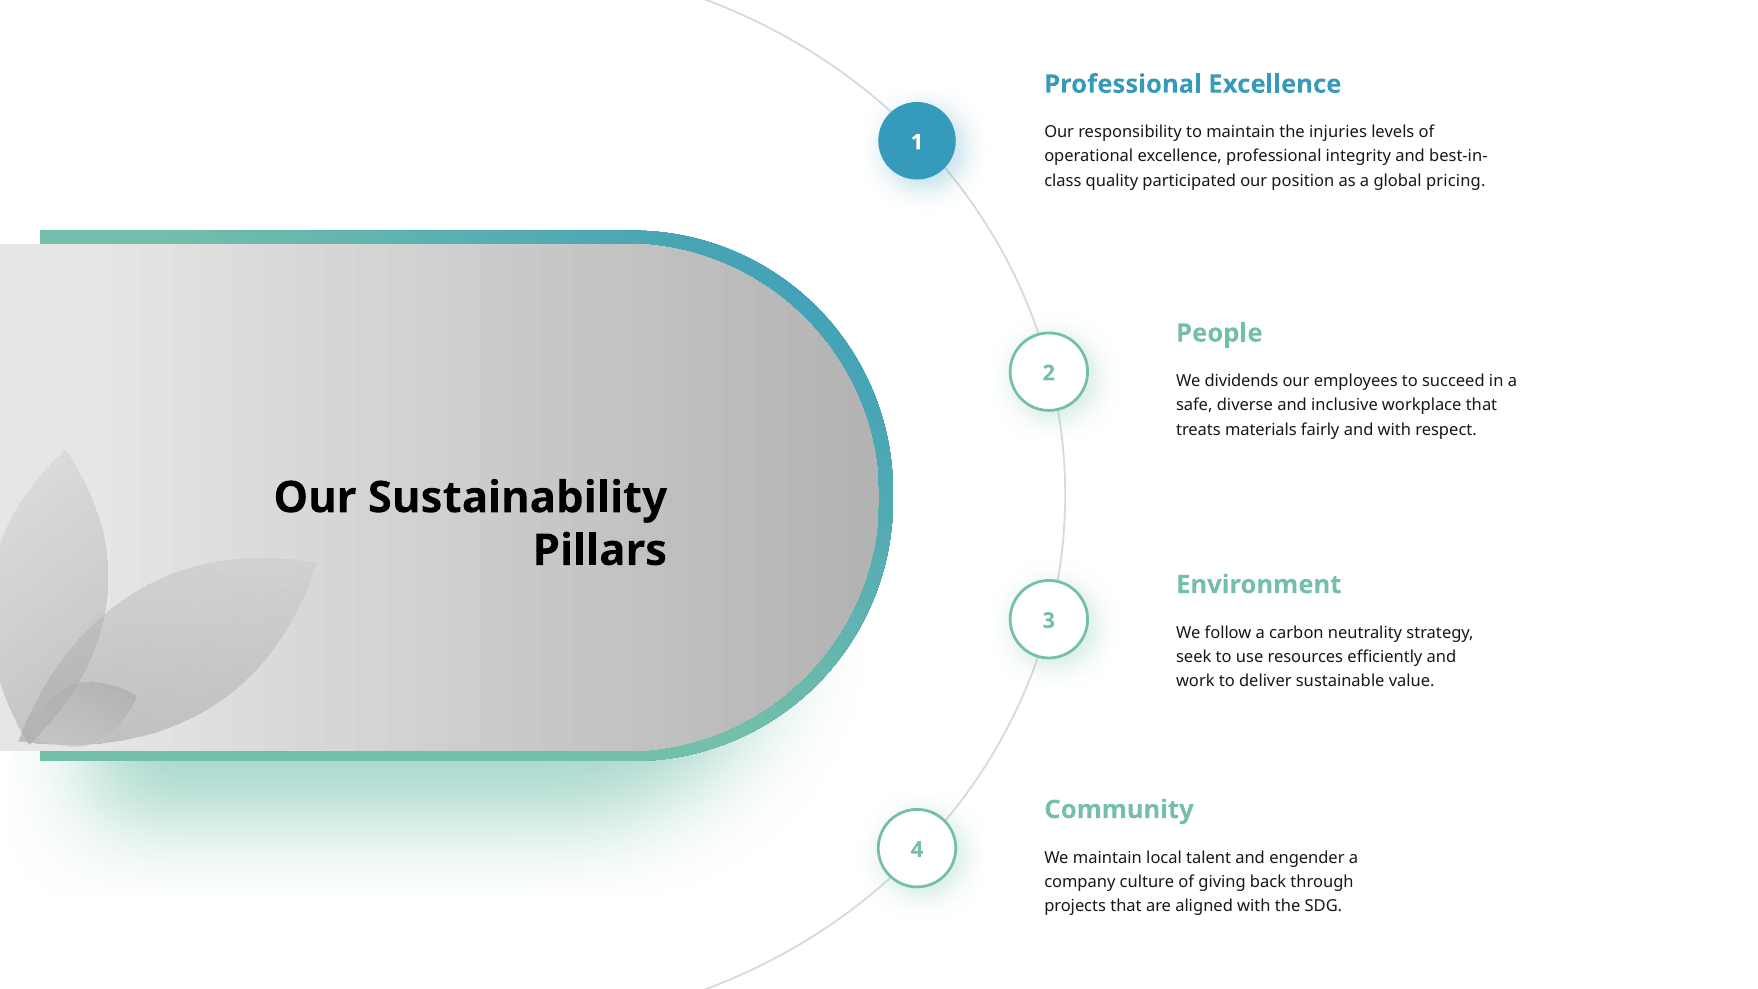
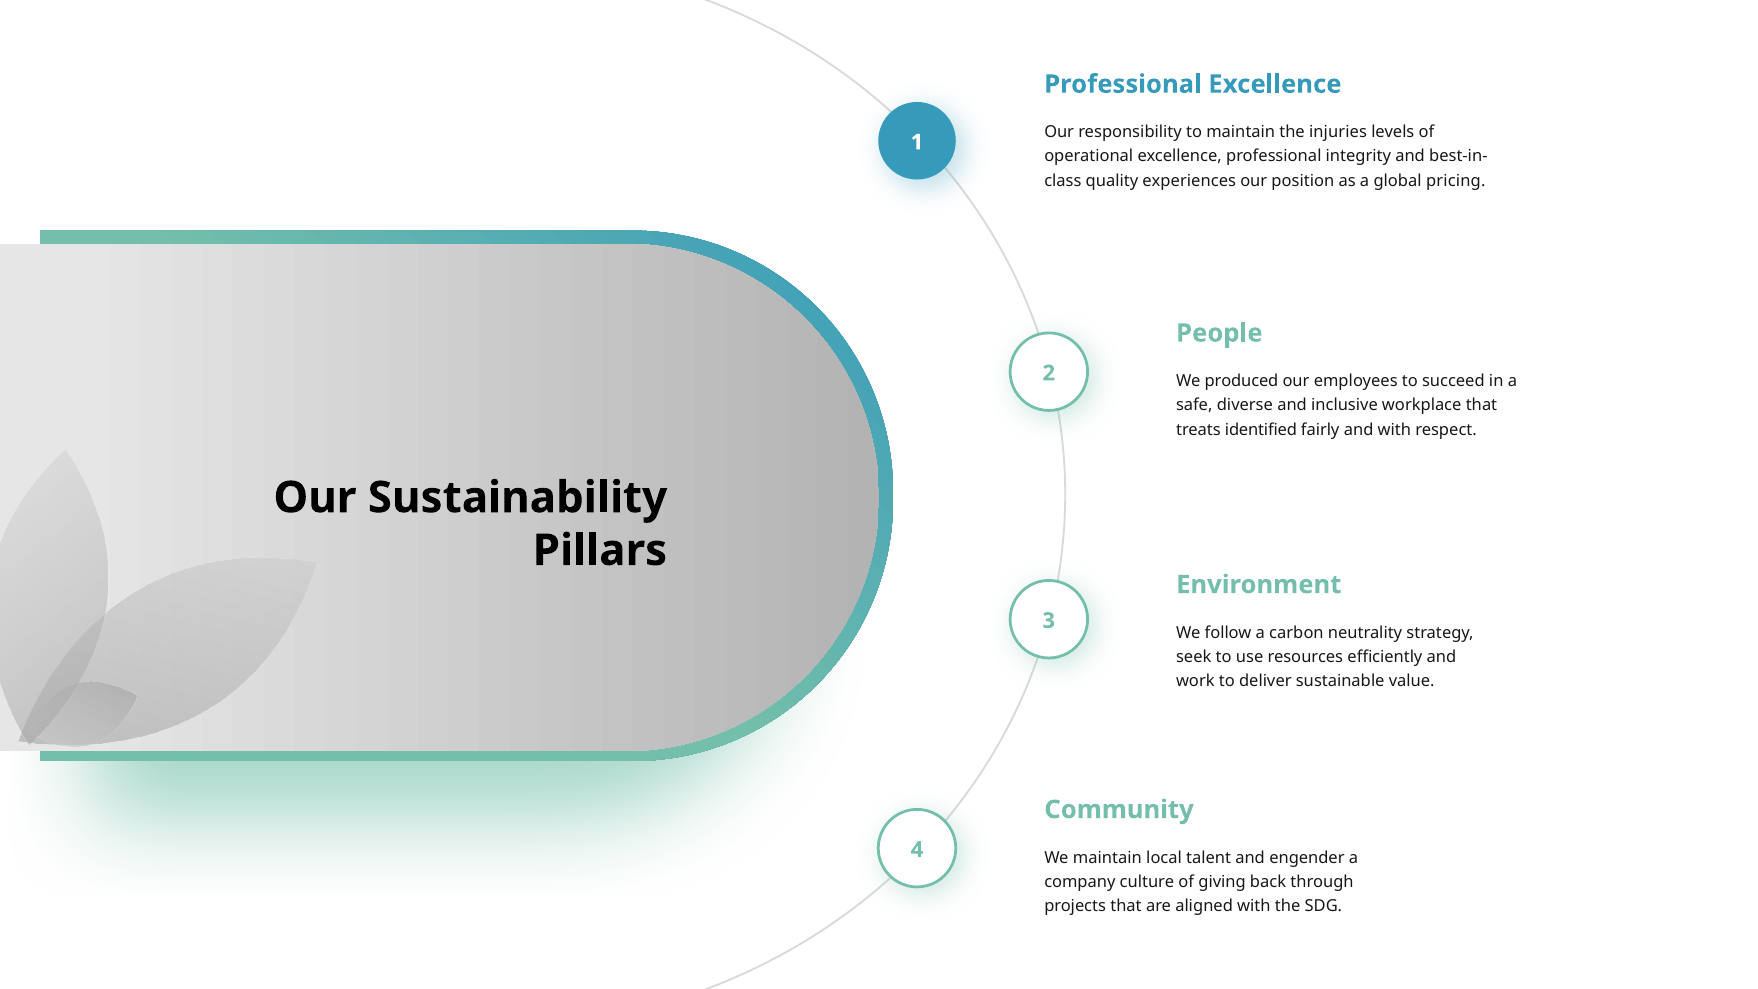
participated: participated -> experiences (1189, 181)
dividends: dividends -> produced (1242, 381)
materials: materials -> identified (1261, 430)
